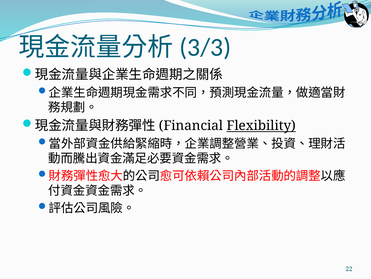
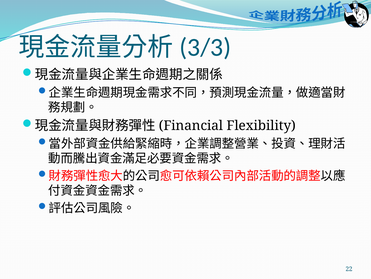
Flexibility underline: present -> none (261, 125)
